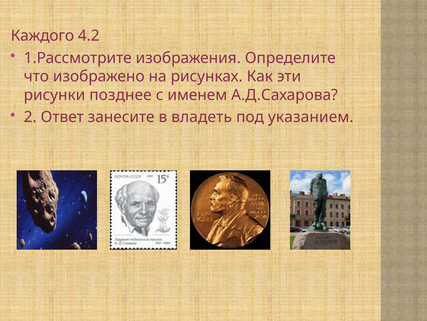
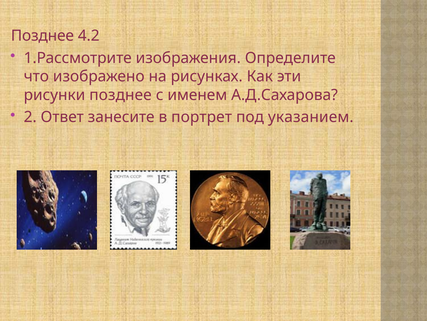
Каждого: Каждого -> Позднее (42, 36)
владеть: владеть -> портрет (202, 117)
